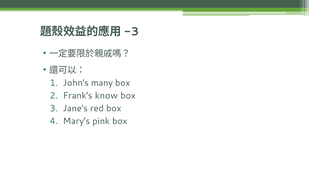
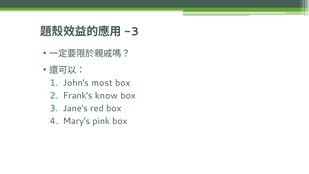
many: many -> most (102, 83)
